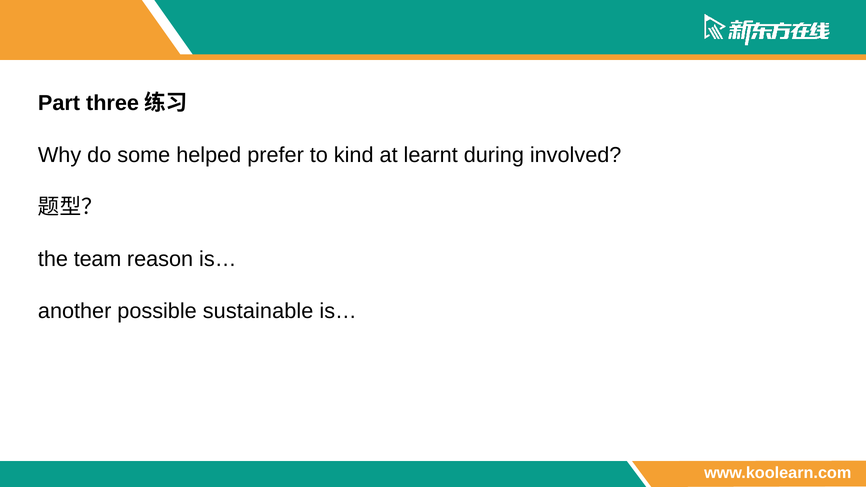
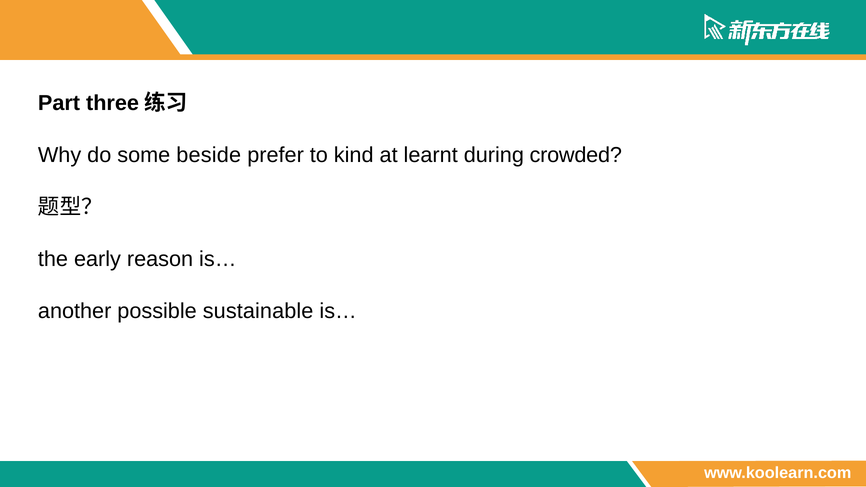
helped: helped -> beside (209, 155)
involved: involved -> crowded (576, 155)
team: team -> early (97, 259)
